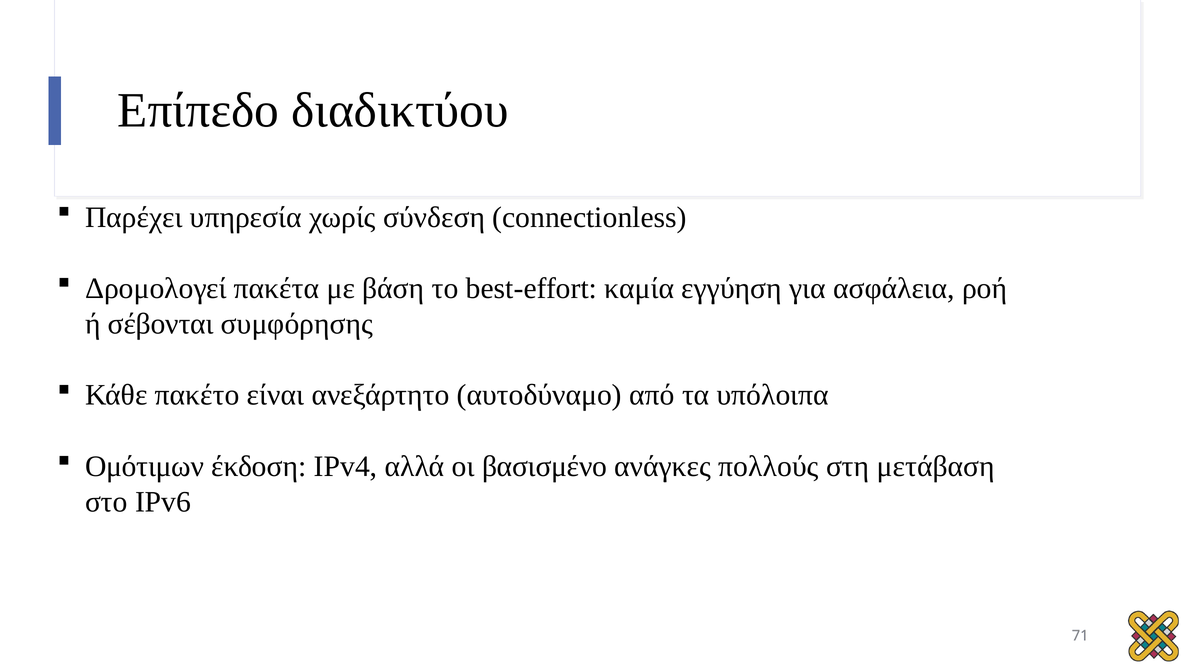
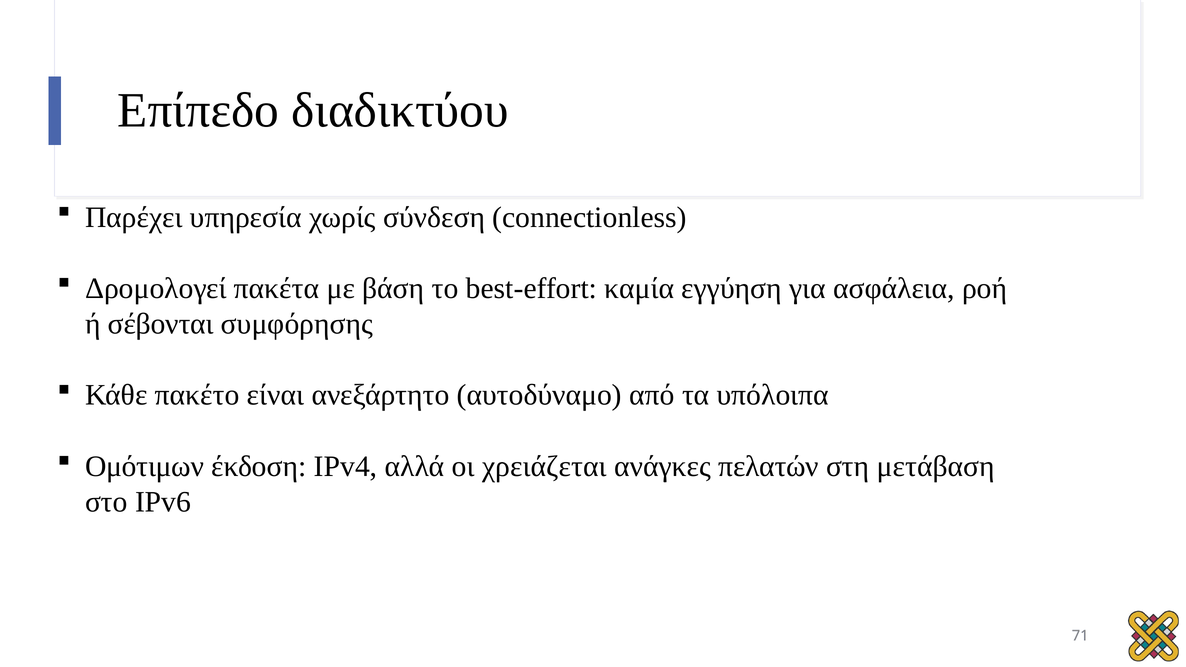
βασισμένο: βασισμένο -> χρειάζεται (544, 466)
πολλούς: πολλούς -> πελατών (769, 466)
